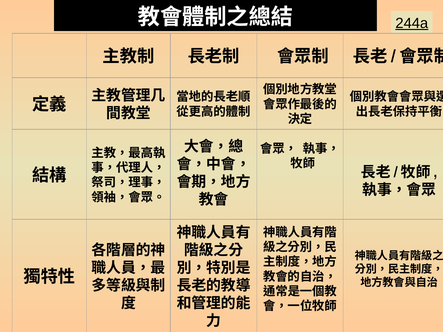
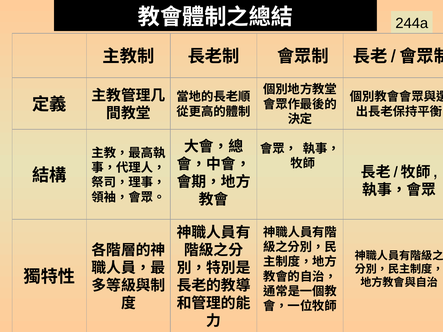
244a underline: present -> none (412, 23)
